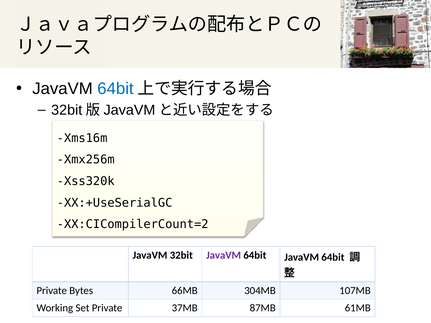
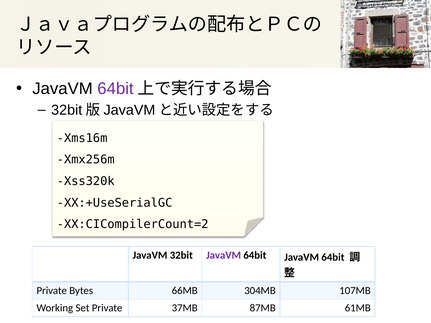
64bit colour: blue -> purple (115, 89)
